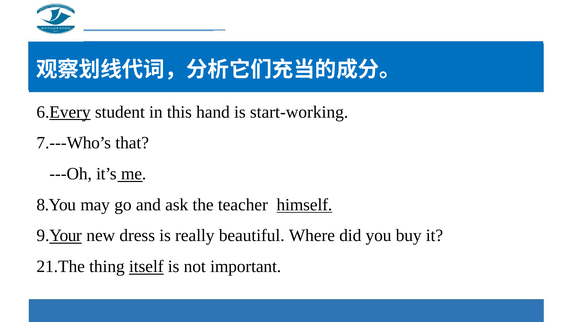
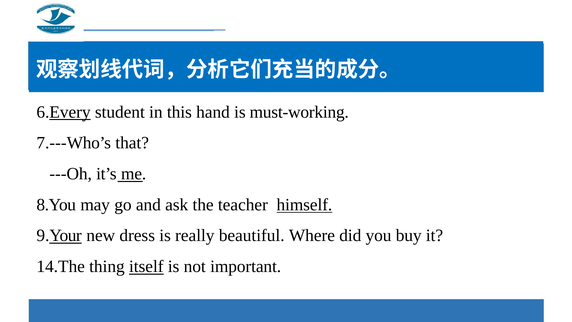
start-working: start-working -> must-working (299, 112)
21.The: 21.The -> 14.The (61, 266)
